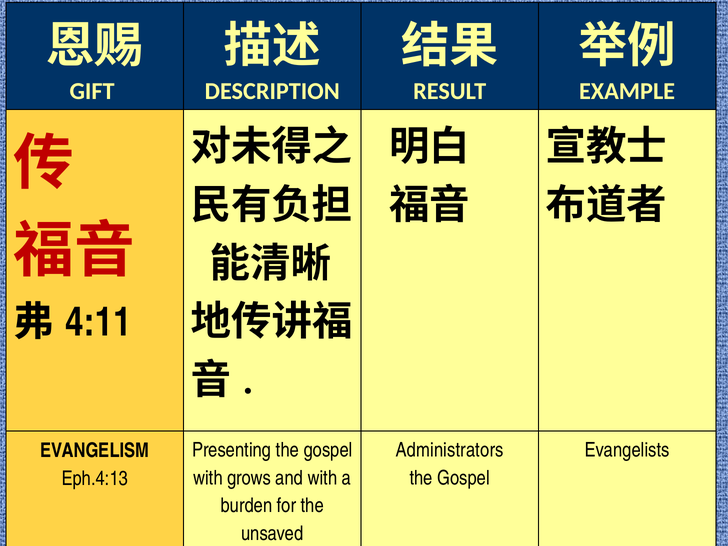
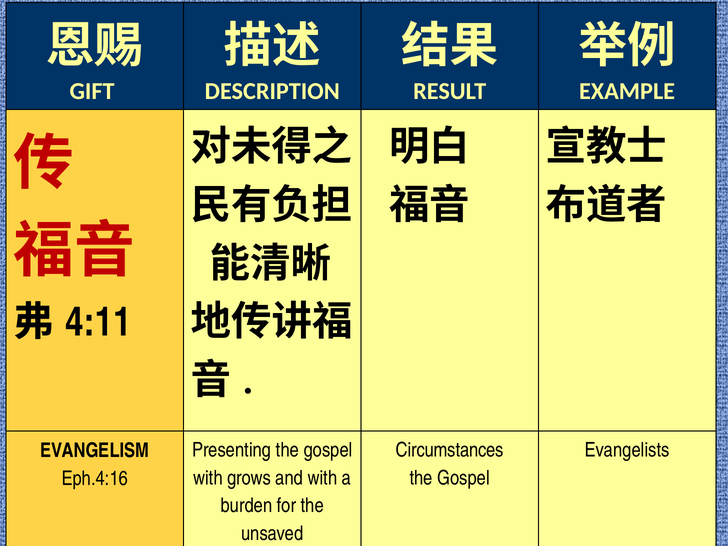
Administrators: Administrators -> Circumstances (450, 450)
Eph.4:13: Eph.4:13 -> Eph.4:16 (95, 479)
